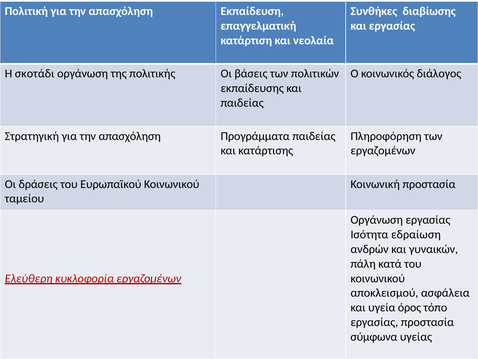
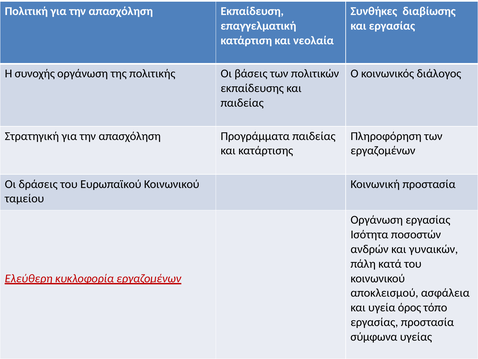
σκοτάδι: σκοτάδι -> συνοχής (35, 74)
εδραίωση: εδραίωση -> ποσοστών (416, 234)
